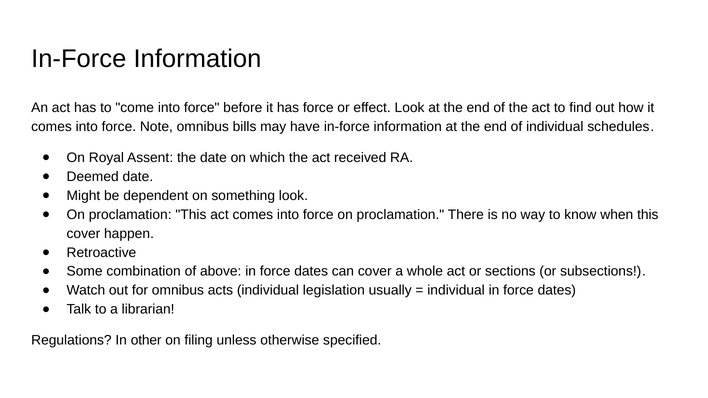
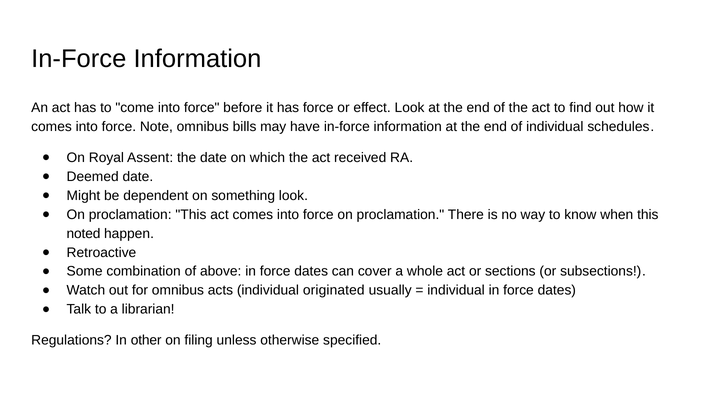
cover: cover -> noted (84, 234)
legislation: legislation -> originated (334, 291)
